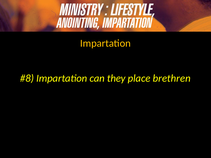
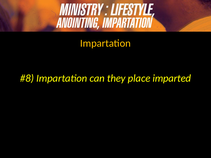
brethren: brethren -> imparted (172, 78)
